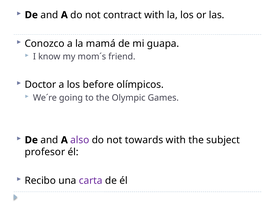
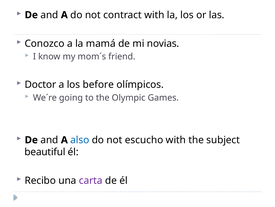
guapa: guapa -> novias (163, 43)
also colour: purple -> blue (80, 140)
towards: towards -> escucho (144, 140)
profesor: profesor -> beautiful (45, 151)
